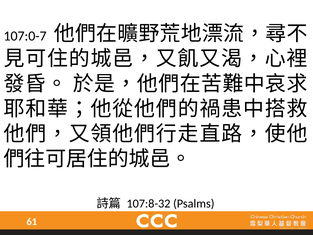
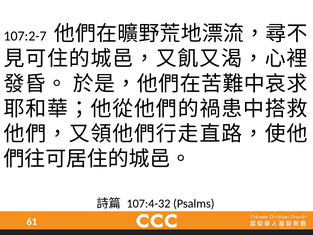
107:0-7: 107:0-7 -> 107:2-7 (25, 36)
107:8-32: 107:8-32 -> 107:4-32 (148, 203)
